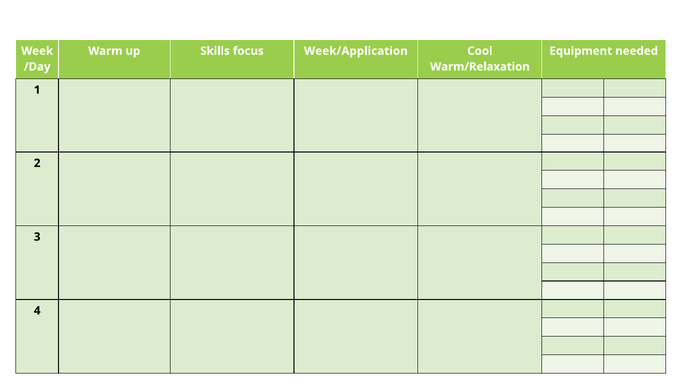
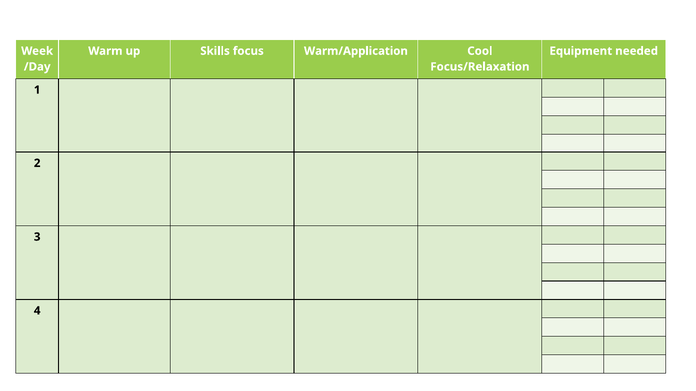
Week/Application: Week/Application -> Warm/Application (356, 51)
Warm/Relaxation: Warm/Relaxation -> Focus/Relaxation (480, 67)
